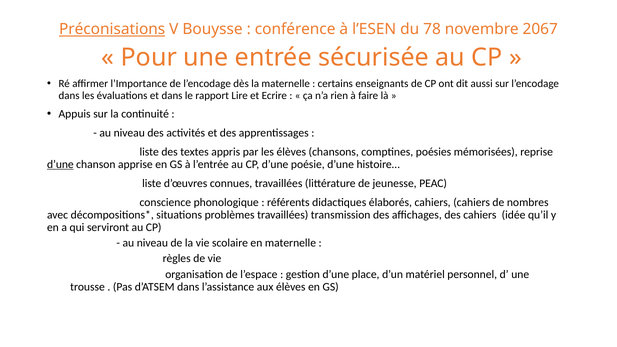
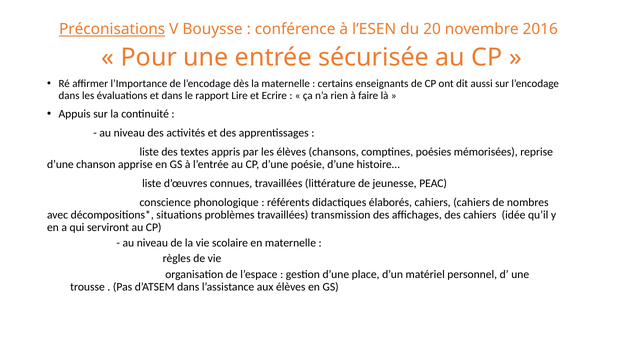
78: 78 -> 20 (432, 29)
2067: 2067 -> 2016 (540, 29)
d’une underline: present -> none (60, 164)
